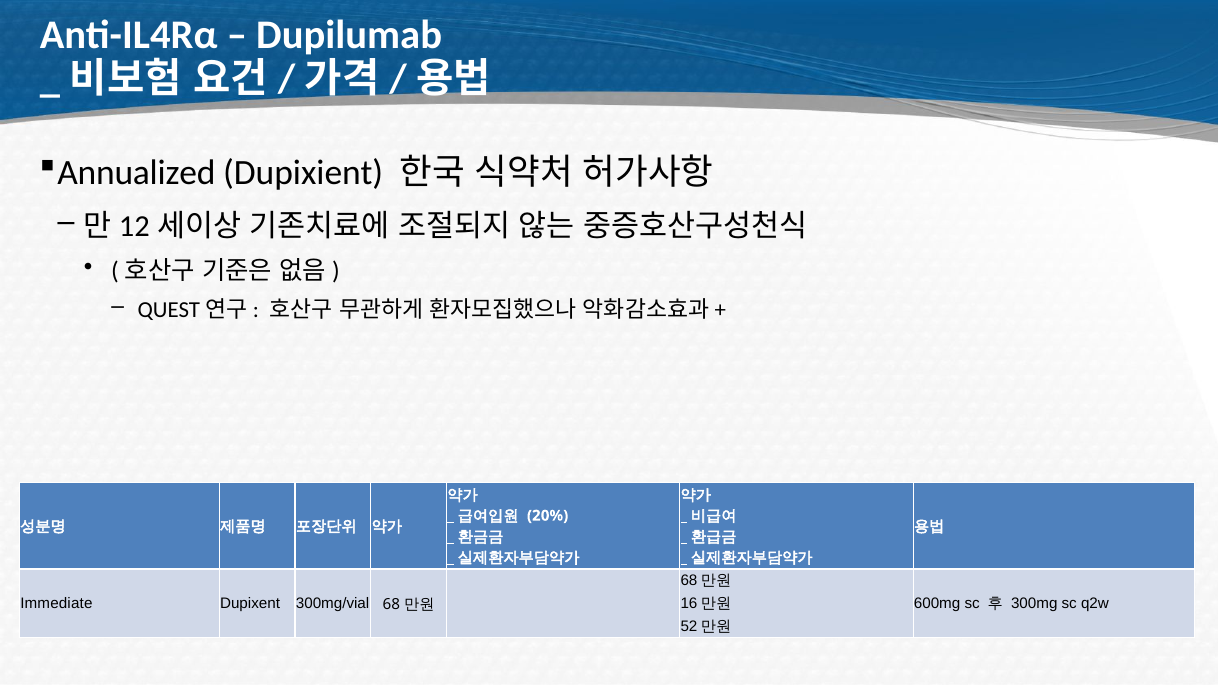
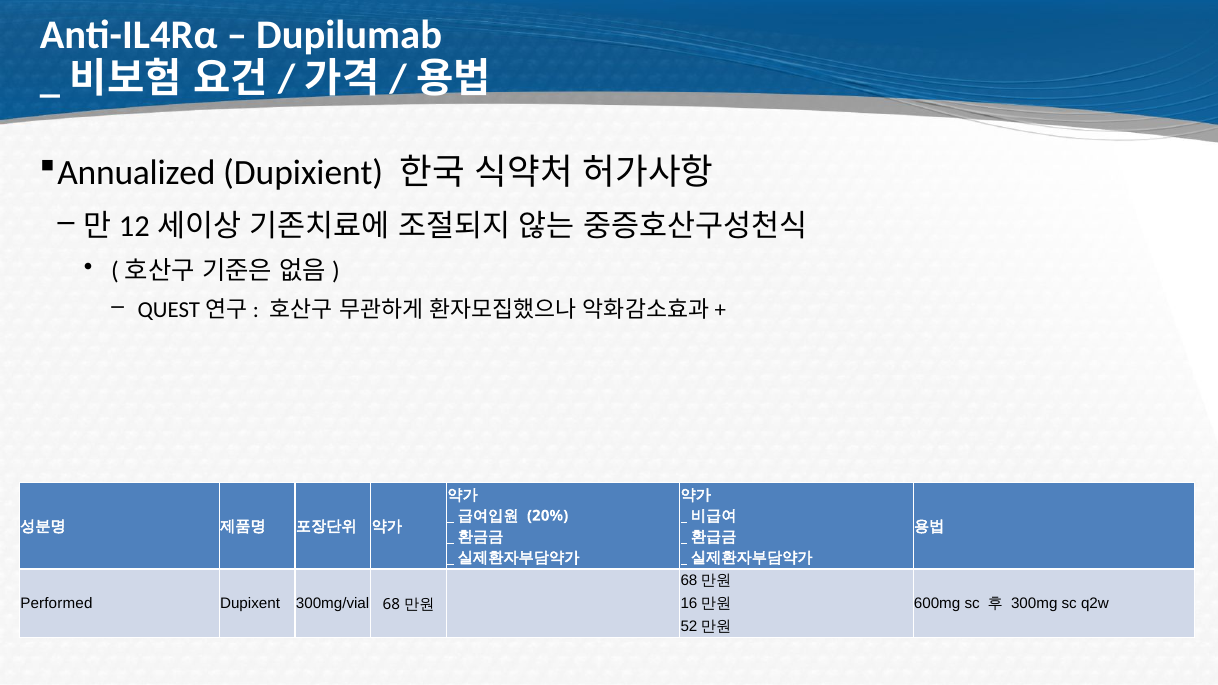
Immediate: Immediate -> Performed (56, 604)
